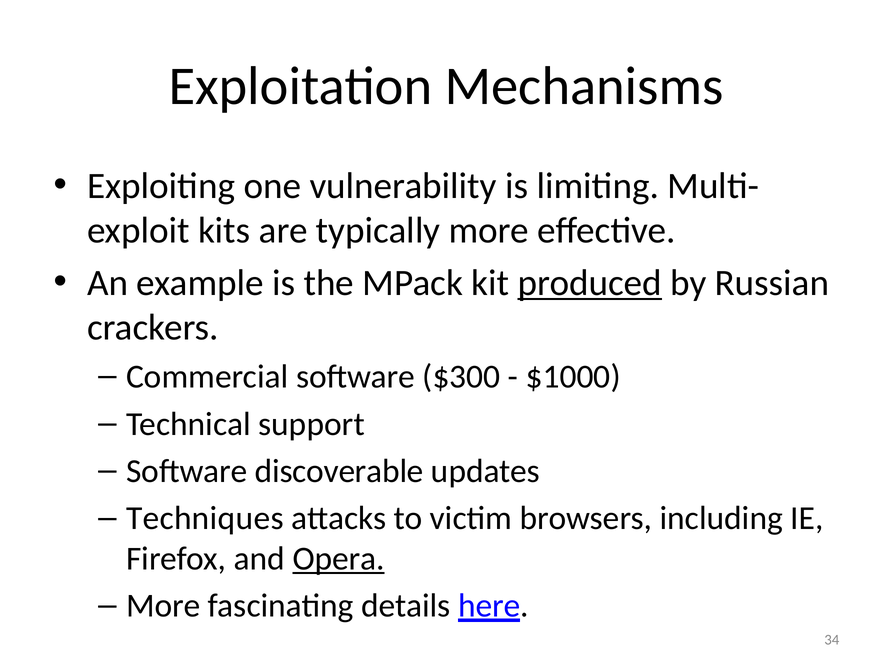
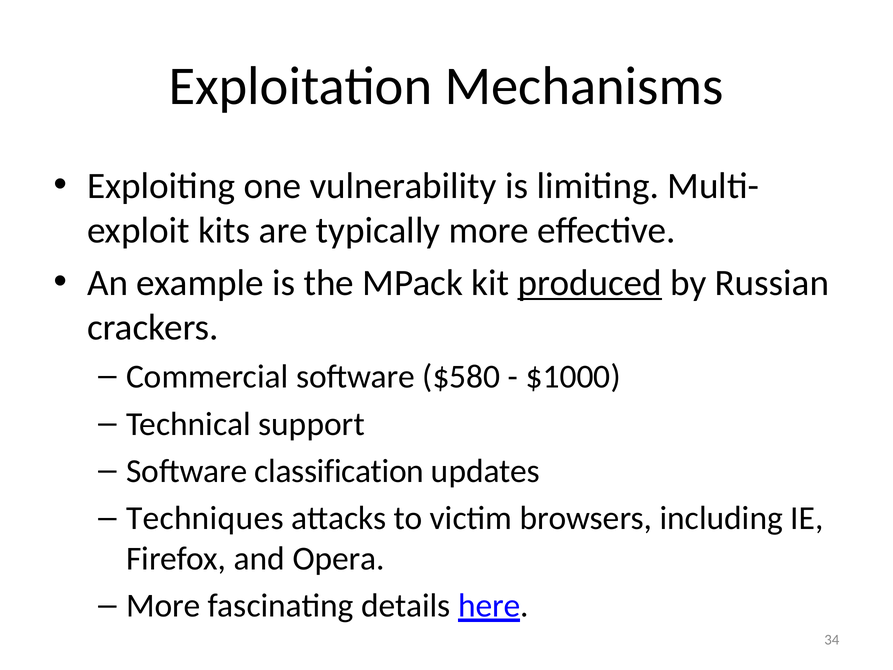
$300: $300 -> $580 (461, 377)
discoverable: discoverable -> classification (339, 471)
Opera underline: present -> none (339, 558)
